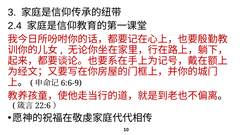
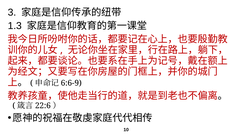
2.4: 2.4 -> 1.3 (15, 26)
